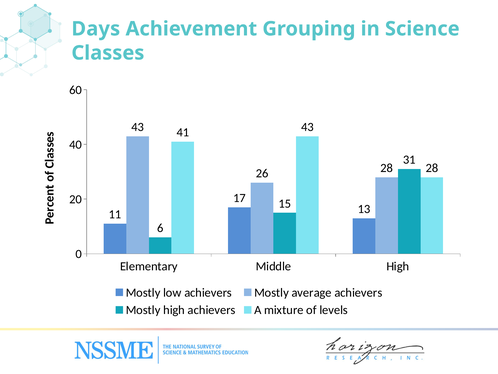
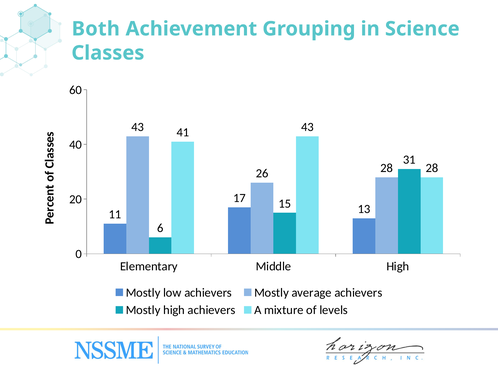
Days: Days -> Both (96, 29)
